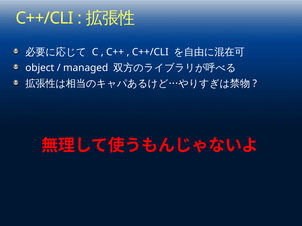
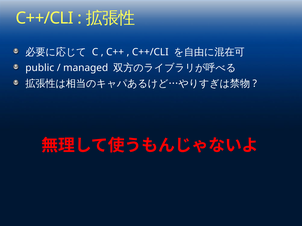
object: object -> public (40, 68)
